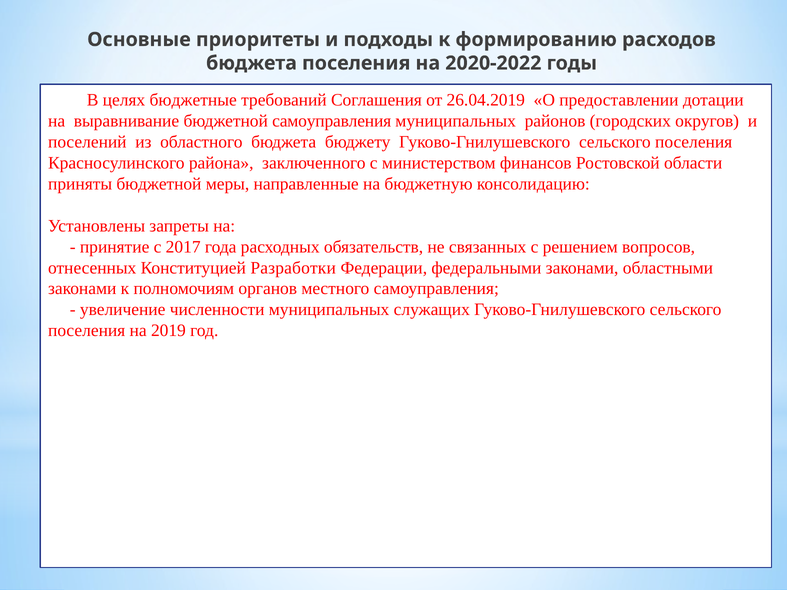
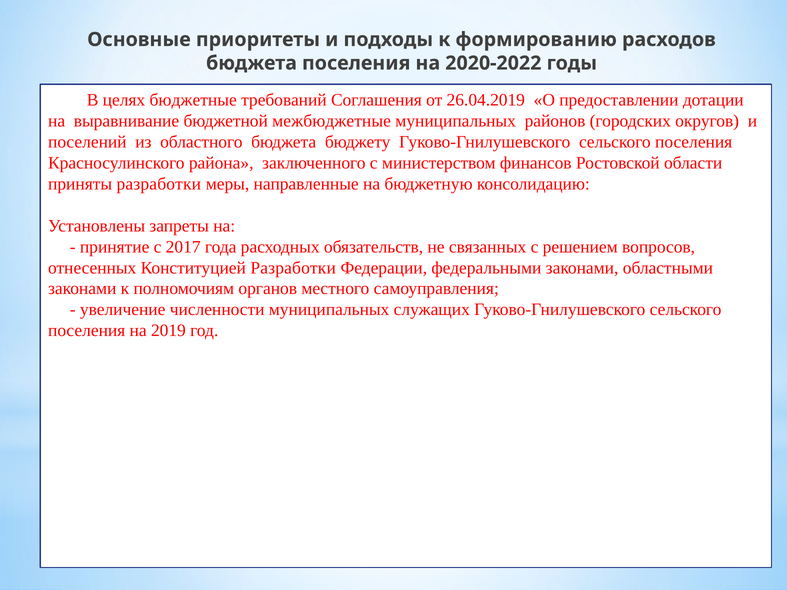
бюджетной самоуправления: самоуправления -> межбюджетные (332, 121)
приняты бюджетной: бюджетной -> разработки (159, 184)
